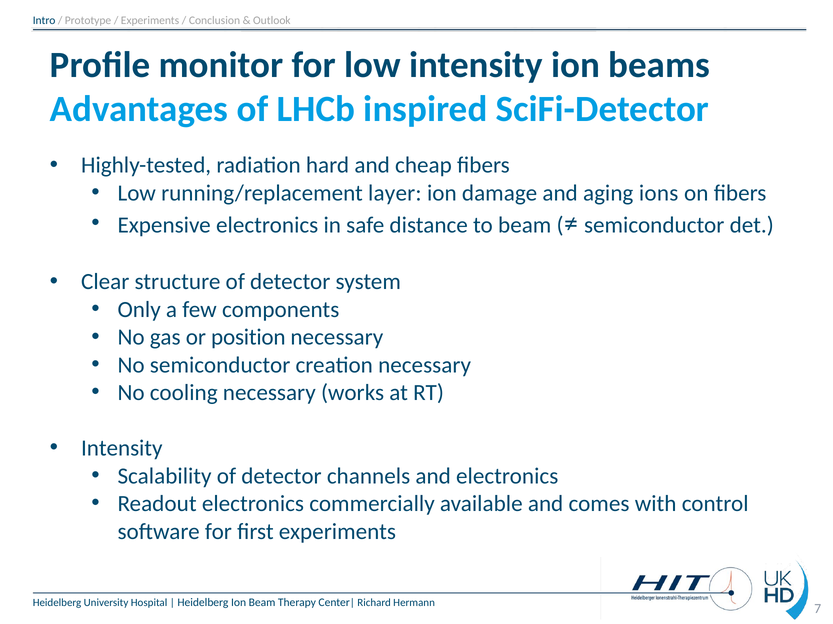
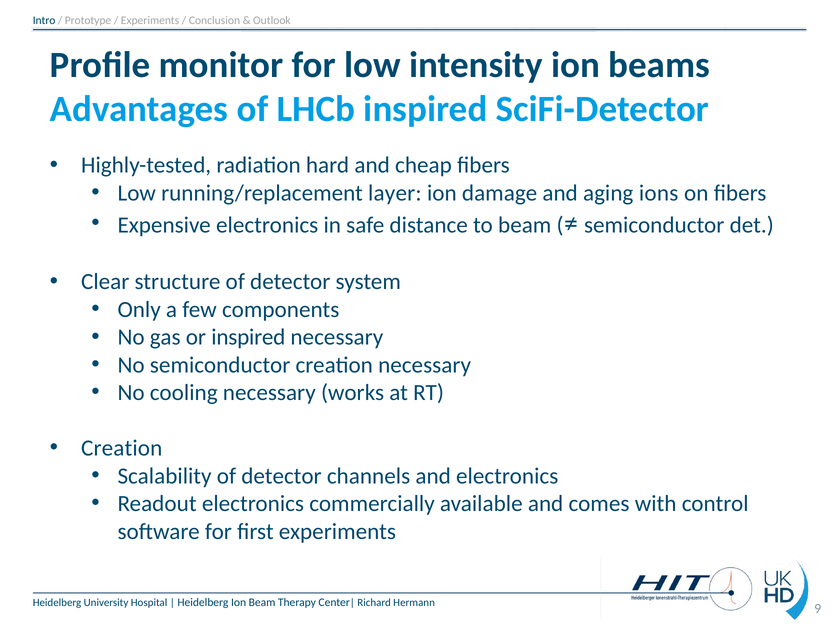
or position: position -> inspired (248, 338)
Intensity: Intensity -> Creation (122, 449)
7: 7 -> 9 (818, 610)
